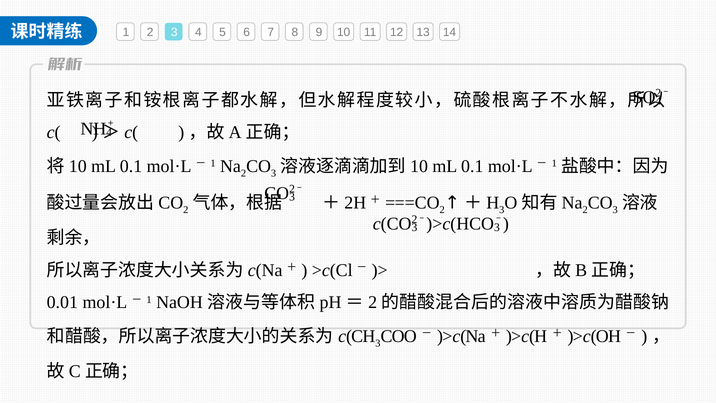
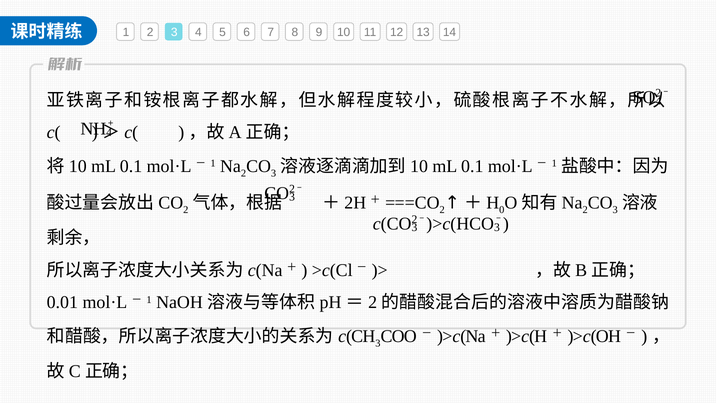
3: 3 -> 0 (502, 210)
